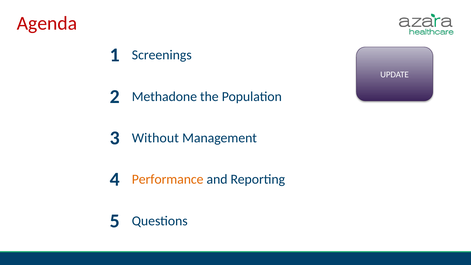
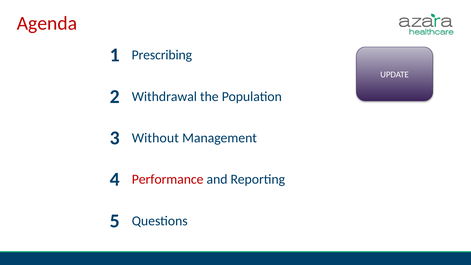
Screenings: Screenings -> Prescribing (162, 55)
Methadone: Methadone -> Withdrawal (164, 96)
Performance colour: orange -> red (168, 179)
